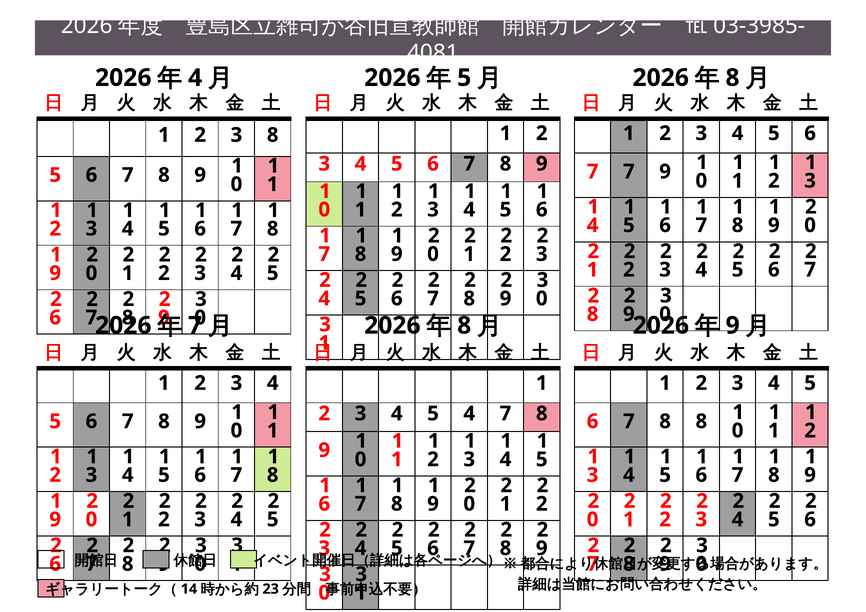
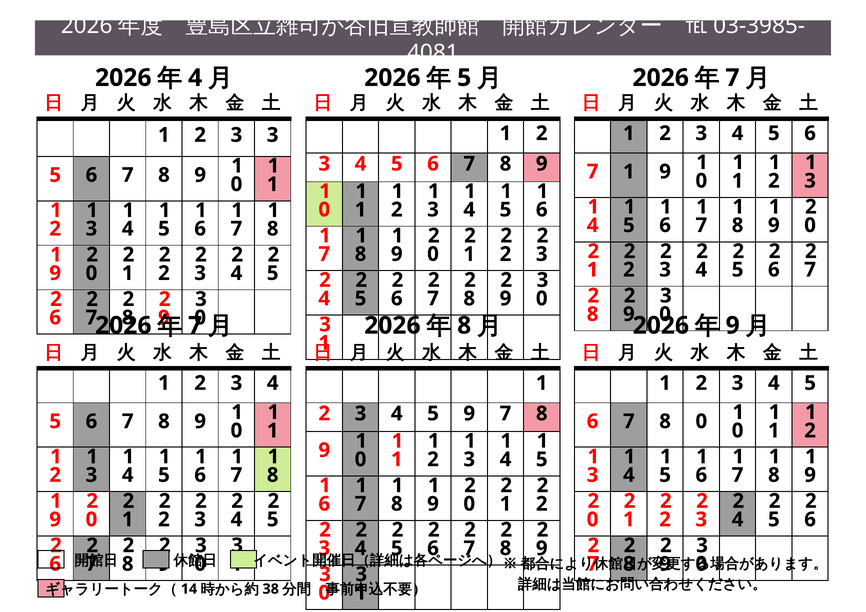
8: 8 -> 7 (733, 78)
3 8: 8 -> 3 (273, 135)
7: 7 -> 1 (629, 172)
5 4: 4 -> 9 (469, 414)
8 8: 8 -> 0 (701, 422)
23: 23 -> 38 (271, 589)
